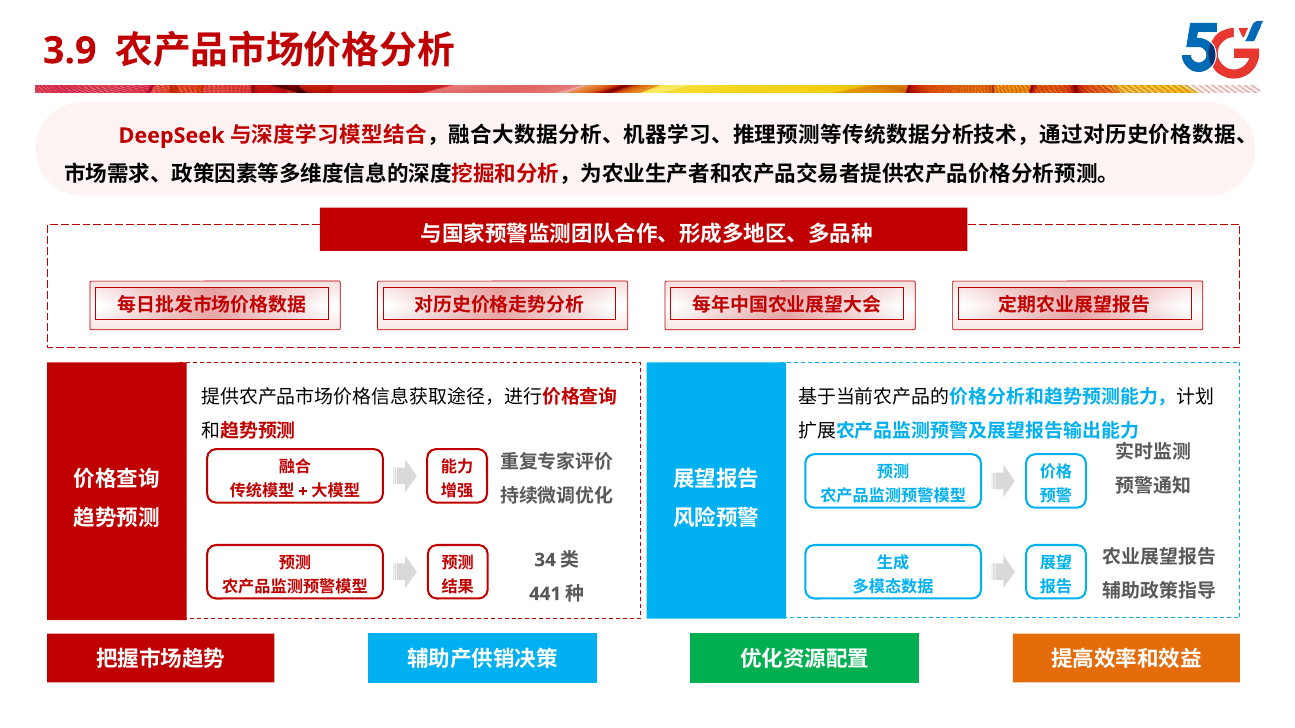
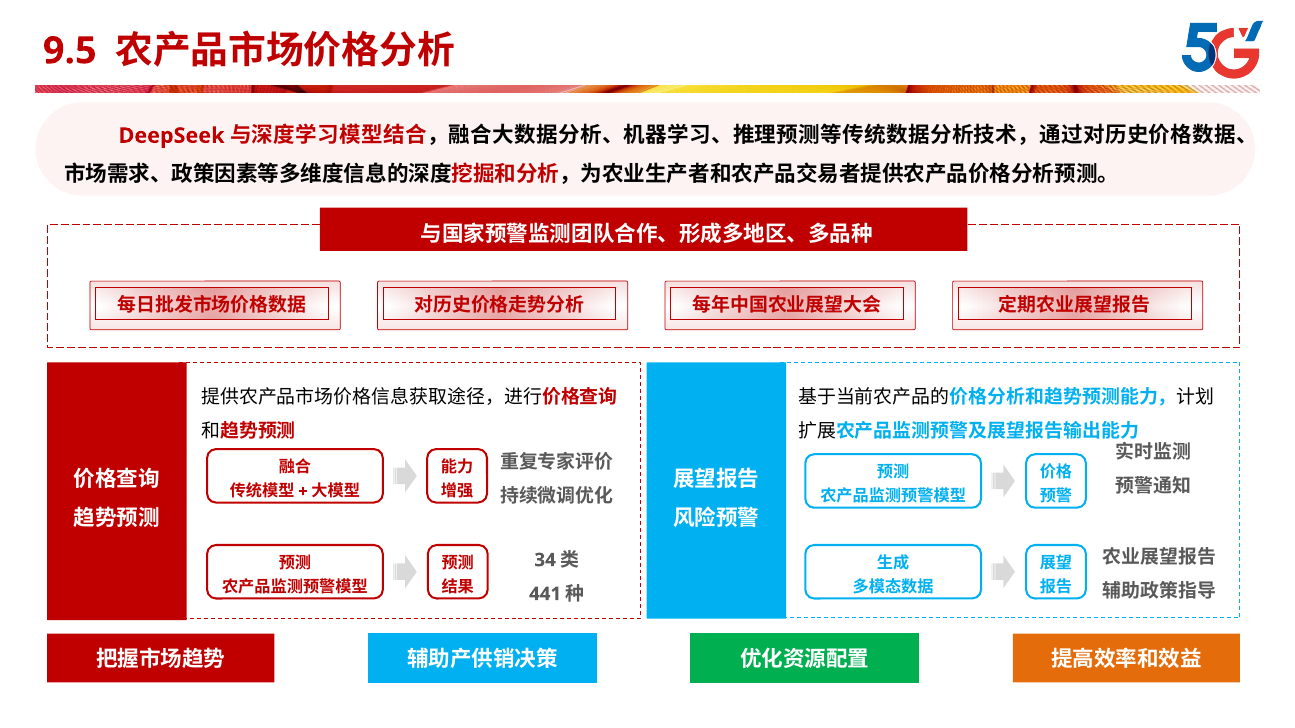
3.9: 3.9 -> 9.5 (70, 51)
